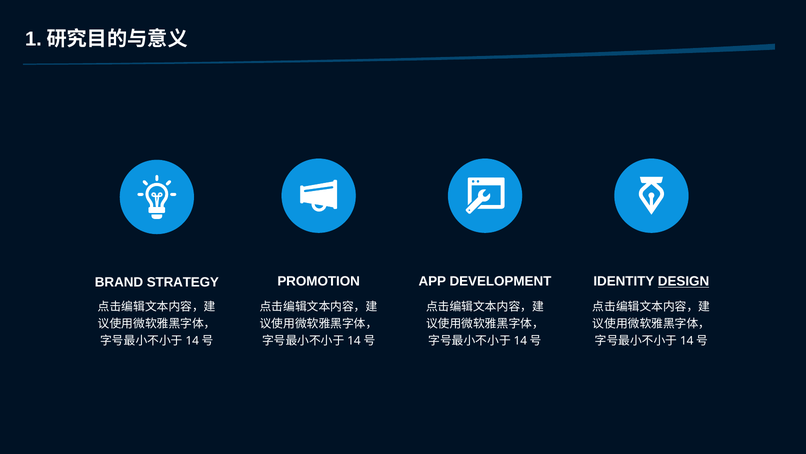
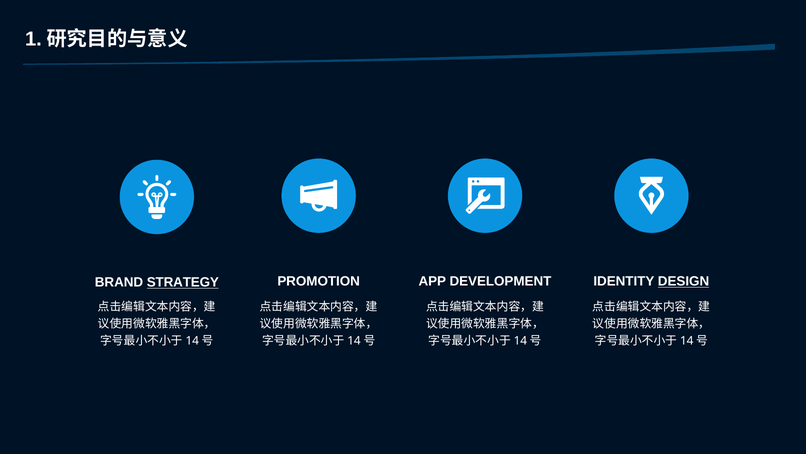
STRATEGY underline: none -> present (183, 282)
